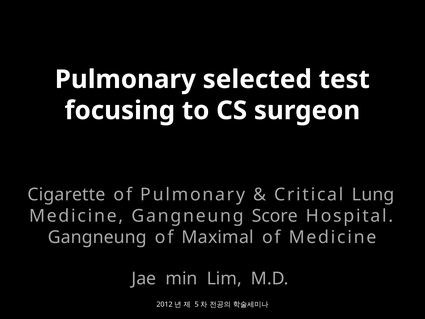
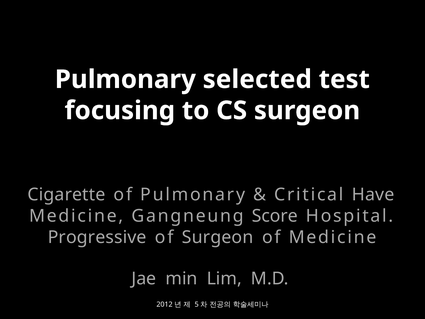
Lung: Lung -> Have (373, 195)
Gangneung: Gangneung -> Progressive (97, 237)
of Maximal: Maximal -> Surgeon (218, 237)
